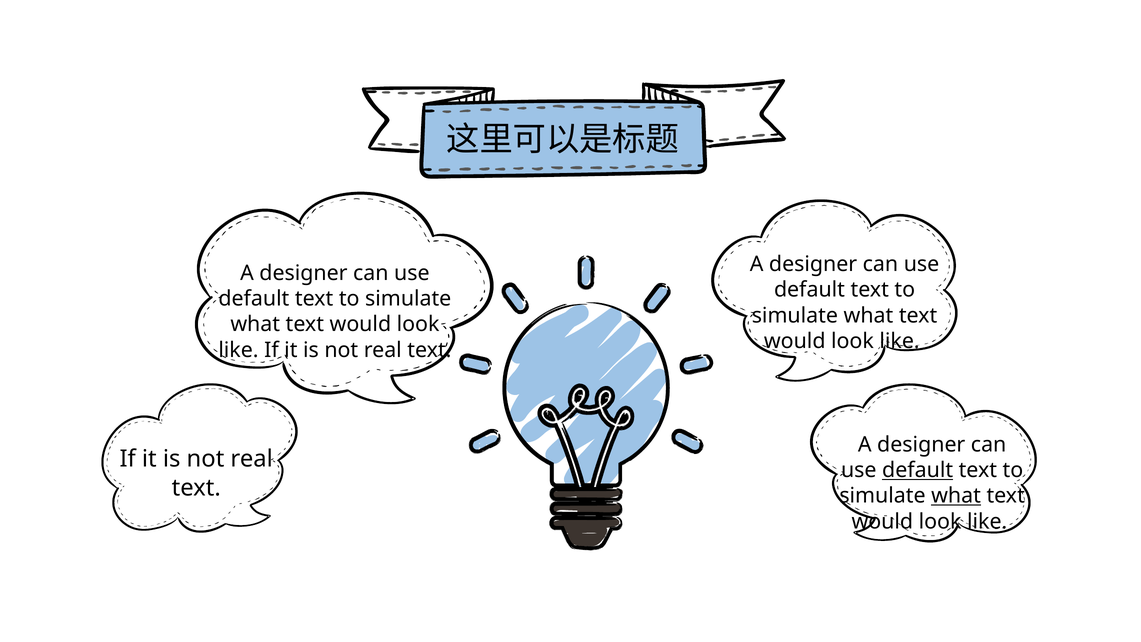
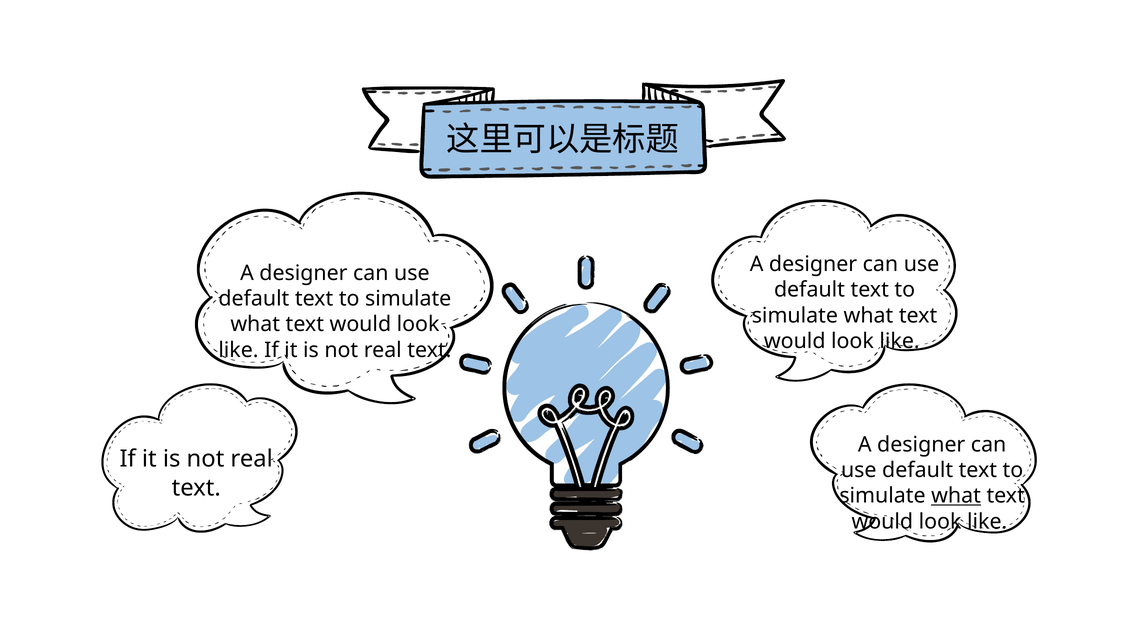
default underline: present -> none (918, 470)
